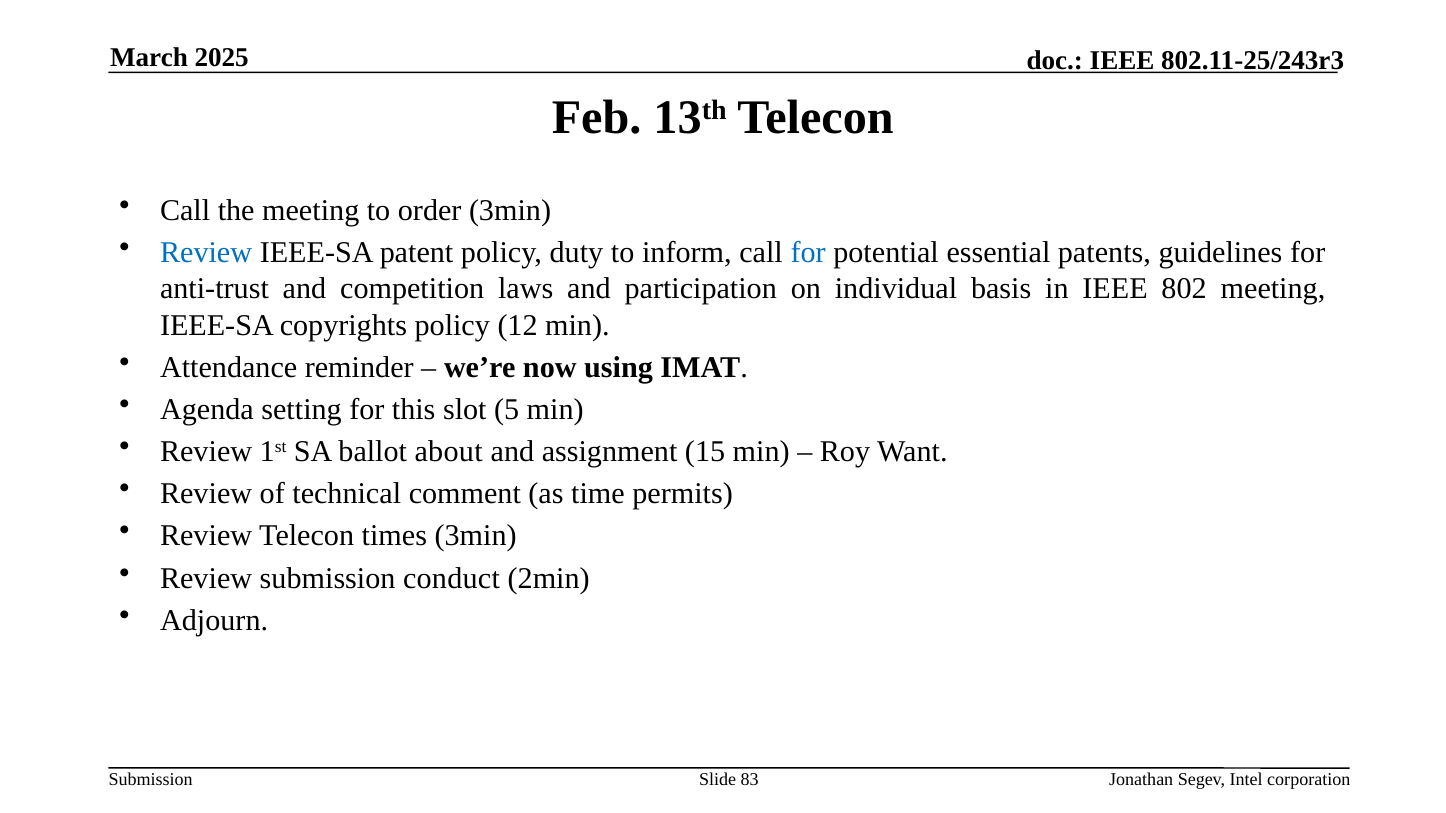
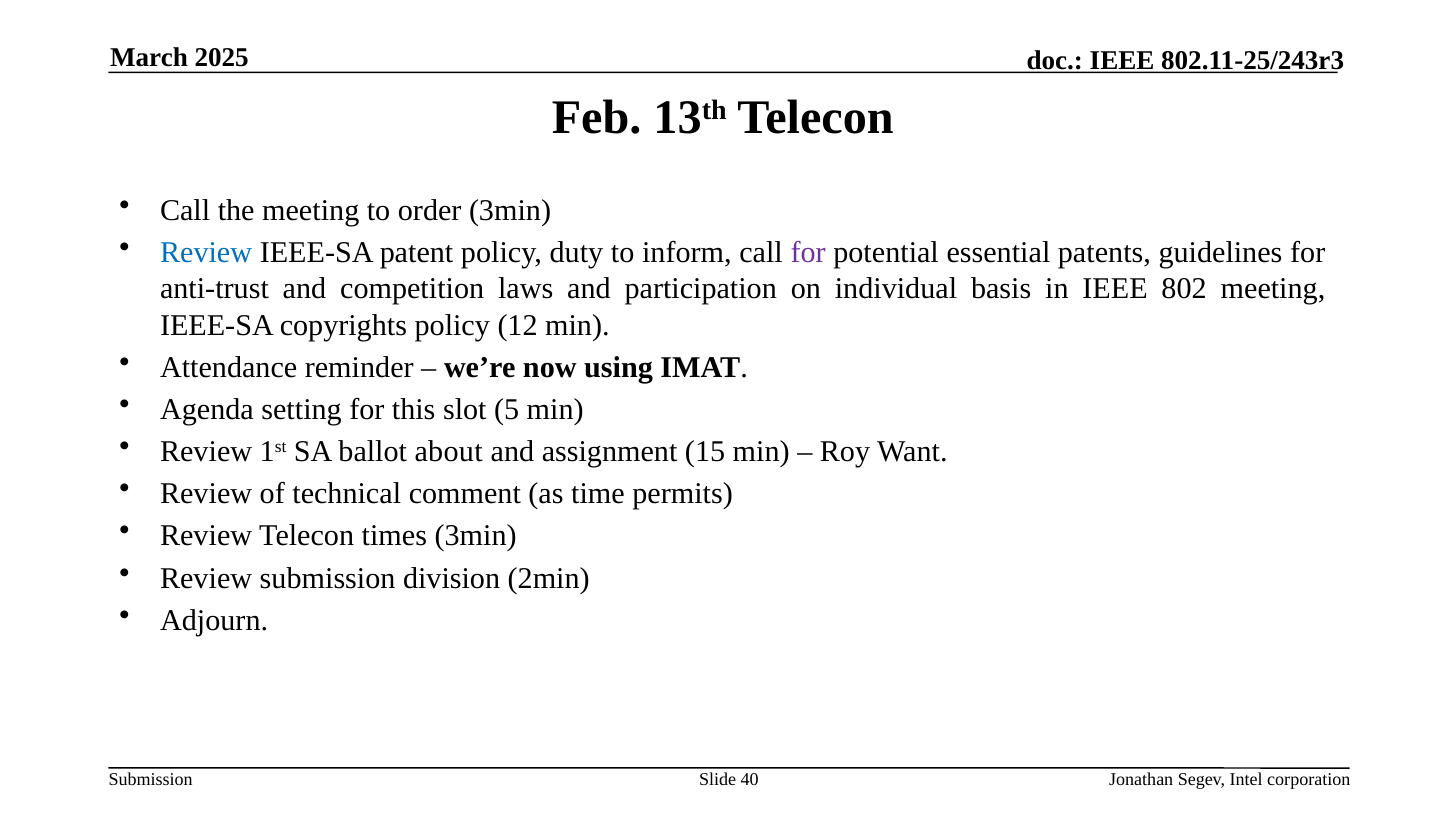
for colour: blue -> purple (808, 253)
conduct: conduct -> division (452, 578)
83: 83 -> 40 (750, 780)
